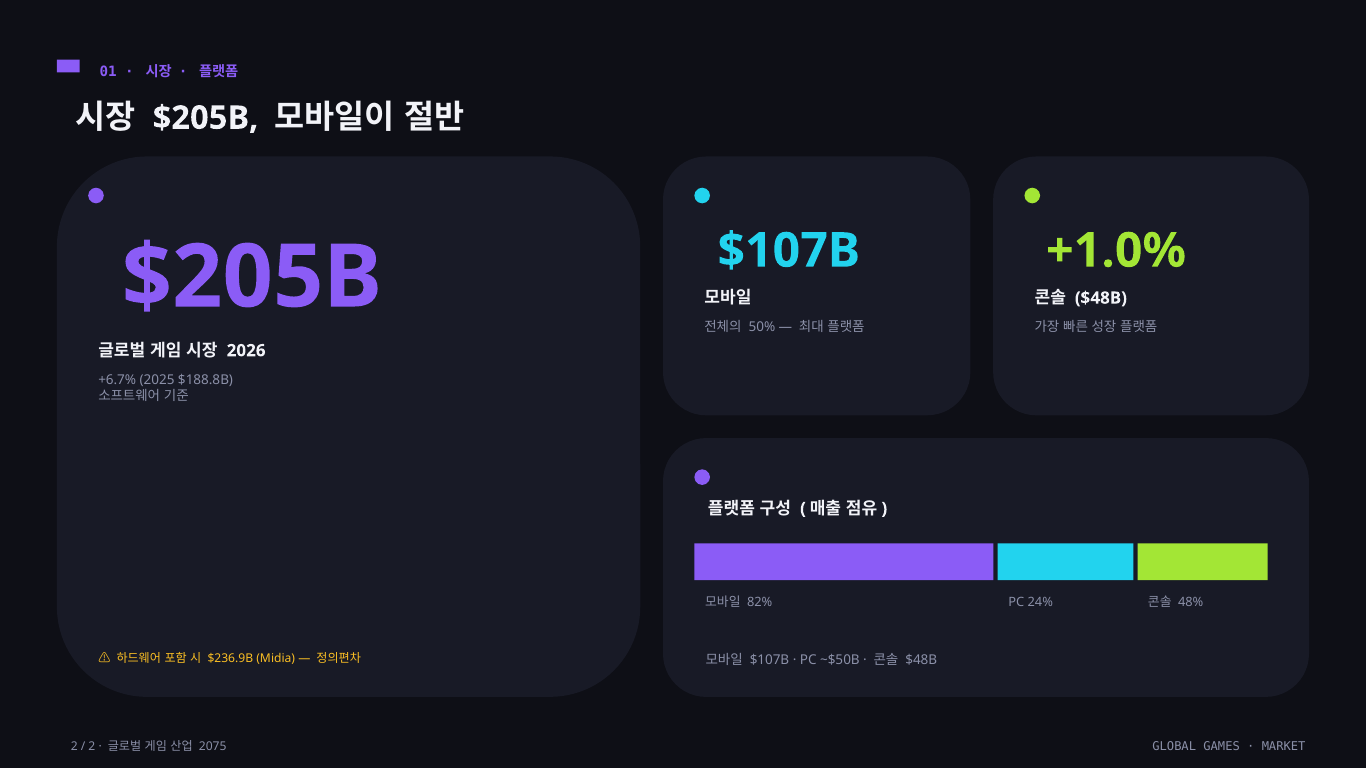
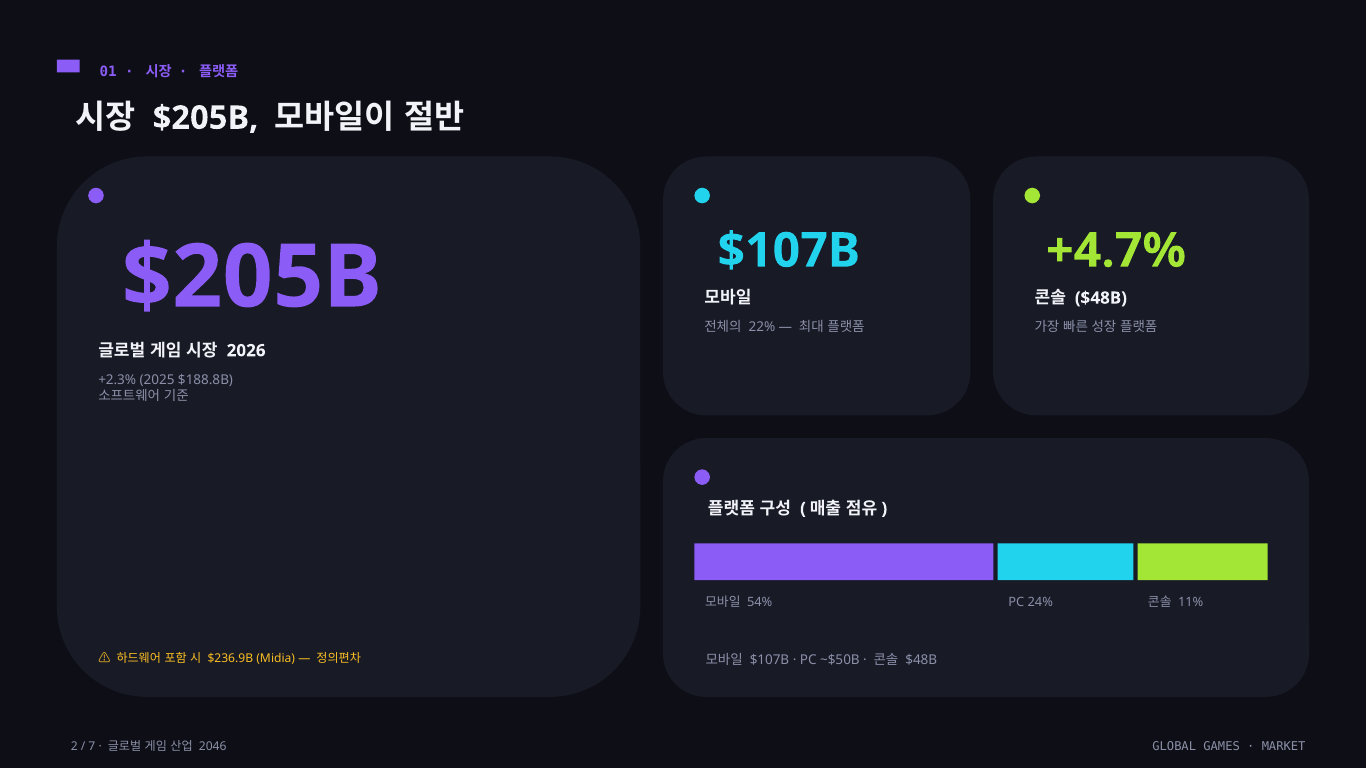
+1.0%: +1.0% -> +4.7% (1116, 251)
50%: 50% -> 22% (762, 327)
+6.7%: +6.7% -> +2.3% (117, 380)
82%: 82% -> 54% (760, 603)
48%: 48% -> 11% (1191, 603)
2: 2 -> 7 (92, 747)
2075: 2075 -> 2046 (213, 747)
